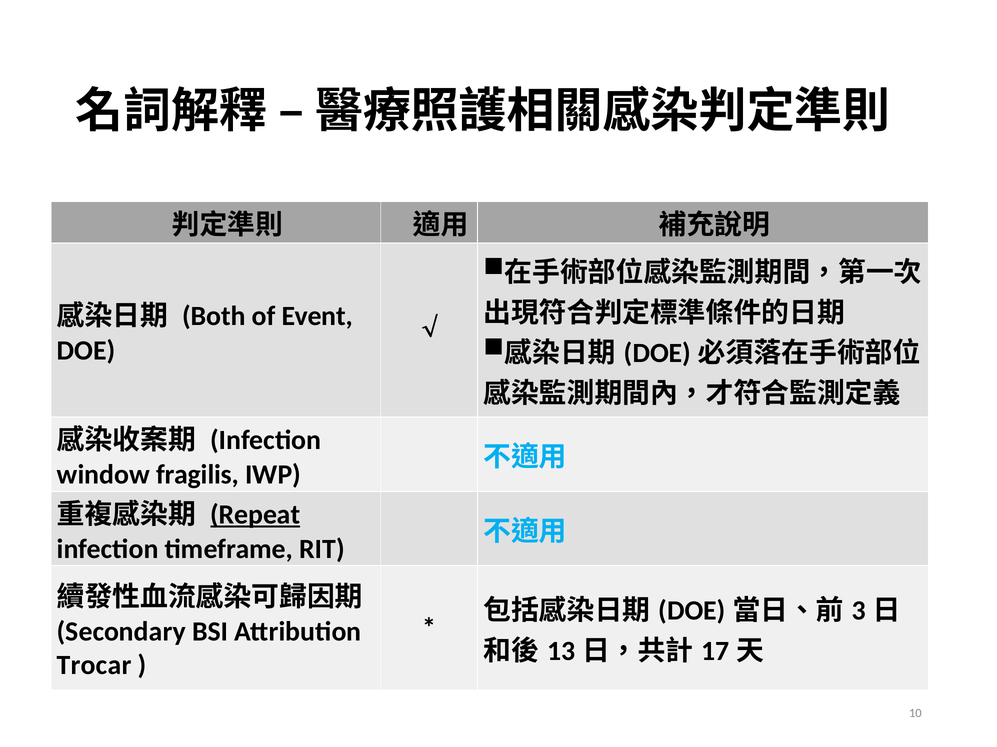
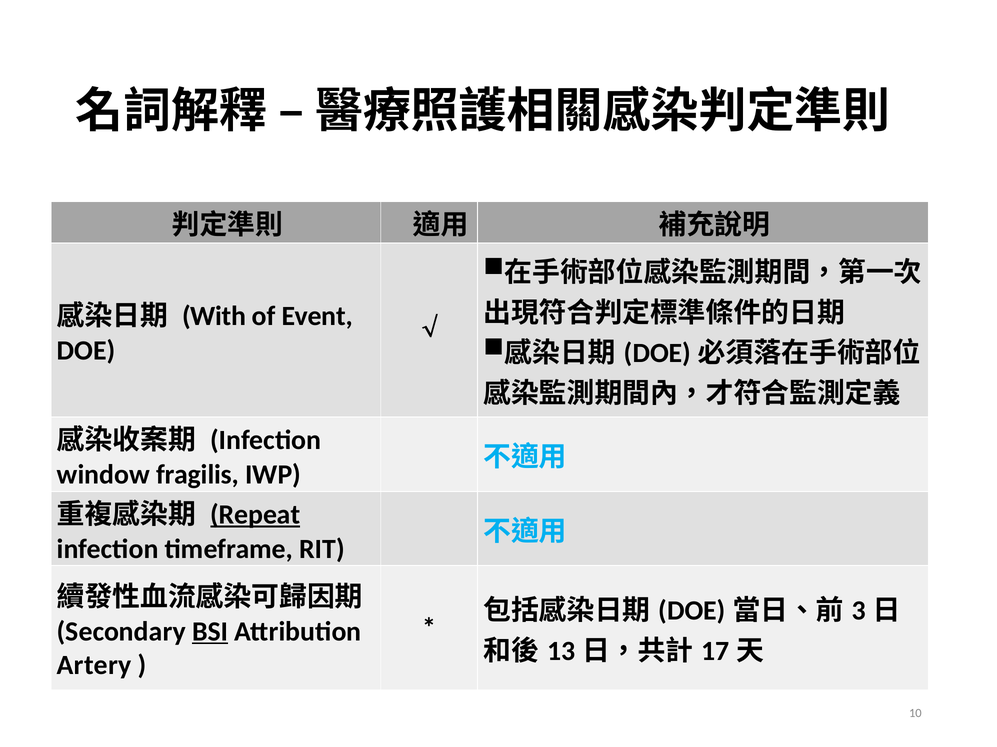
Both: Both -> With (214, 316)
BSI underline: none -> present (210, 632)
Trocar: Trocar -> Artery (94, 666)
